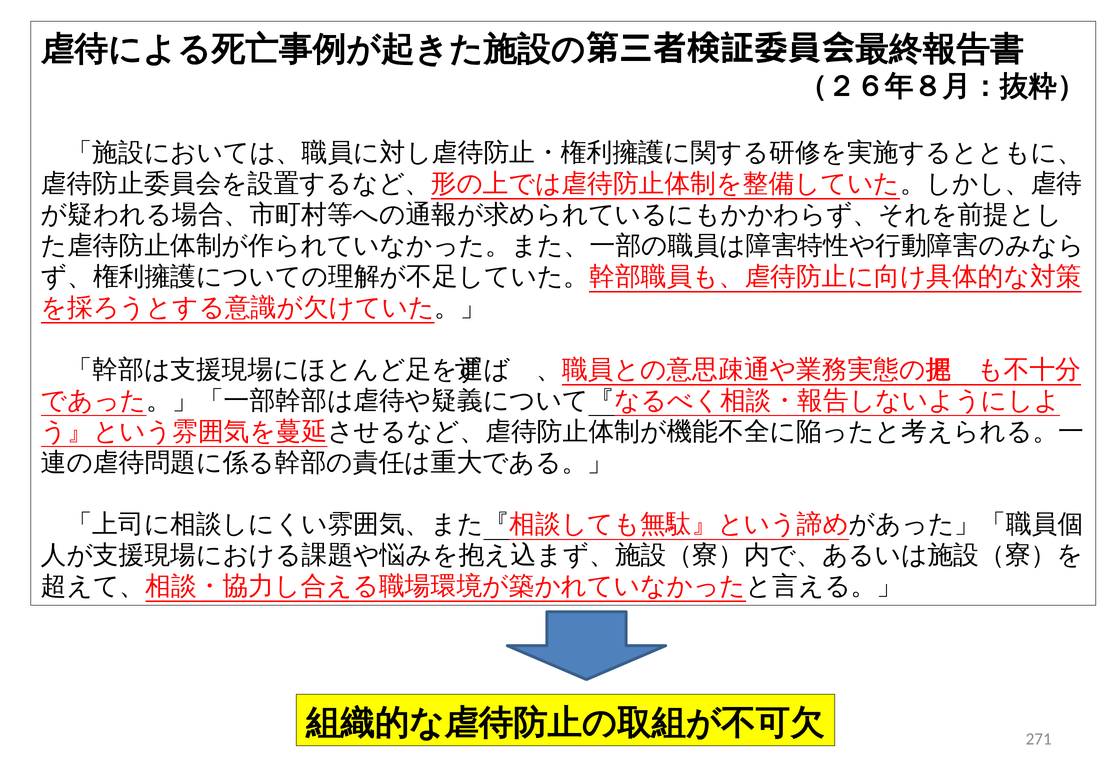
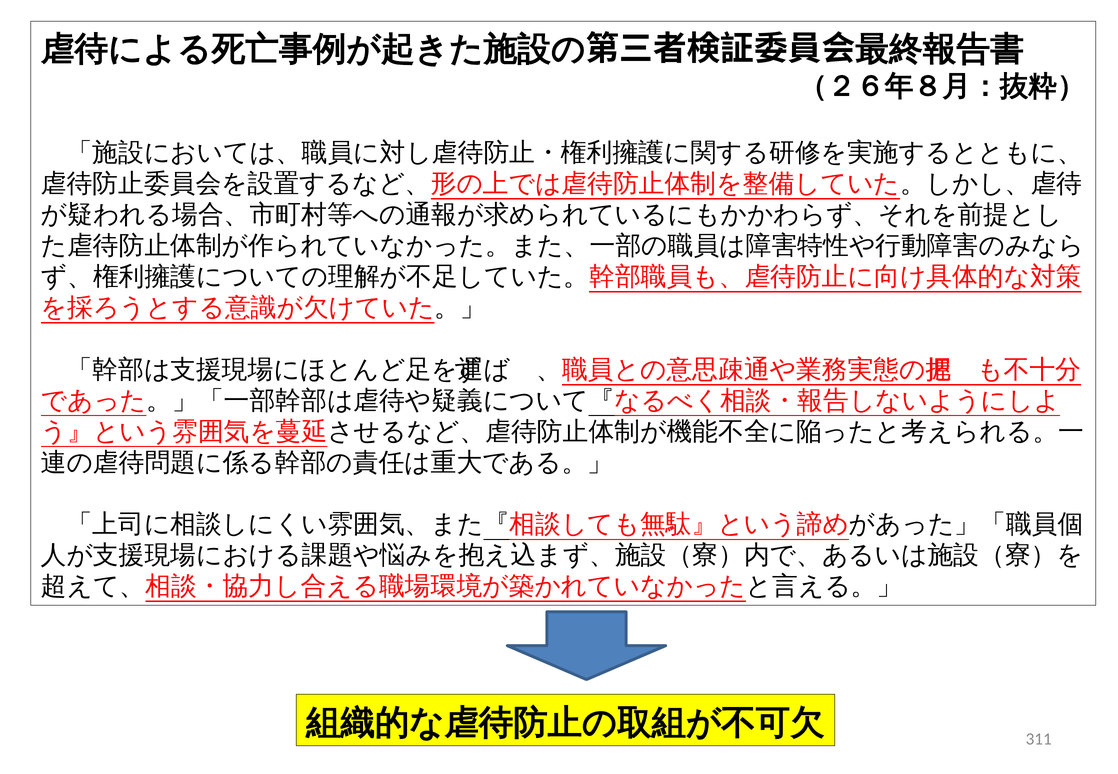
271: 271 -> 311 (1039, 739)
